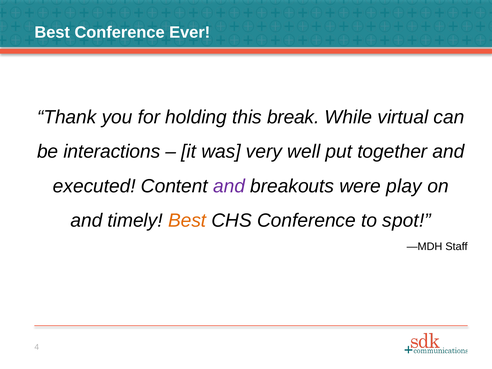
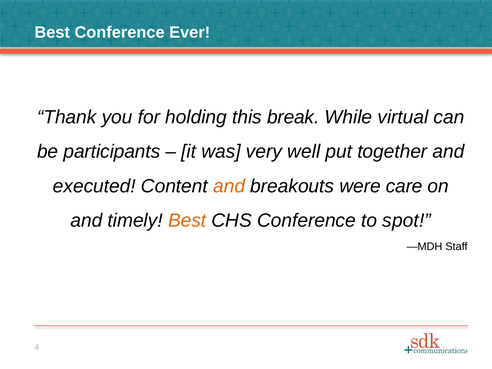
interactions: interactions -> participants (112, 152)
and colour: purple -> orange (229, 186)
play: play -> care (404, 186)
